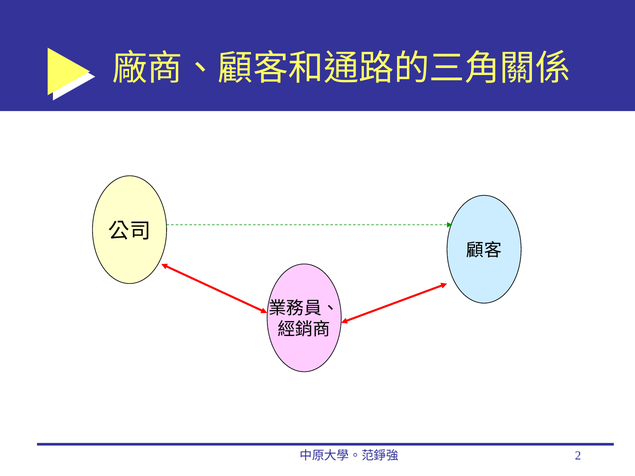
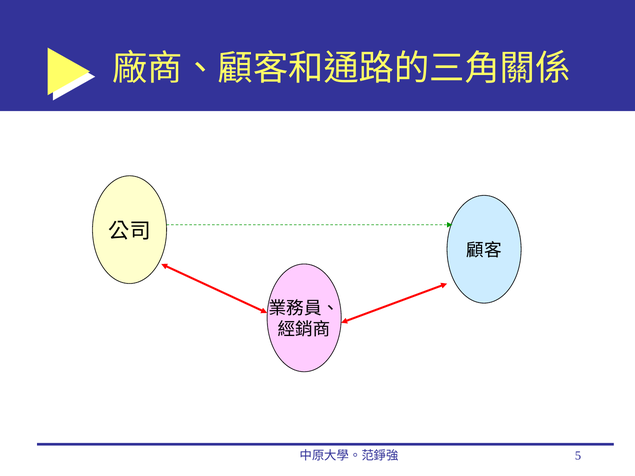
2: 2 -> 5 (578, 456)
